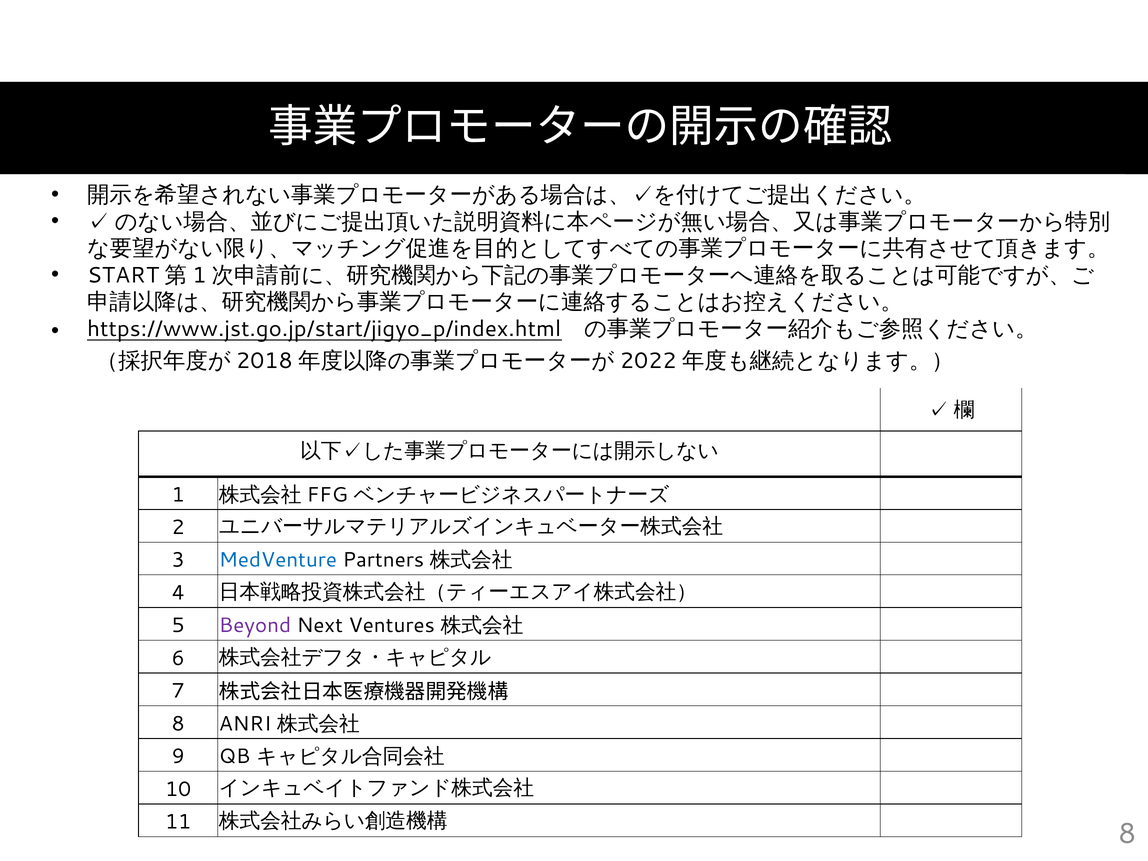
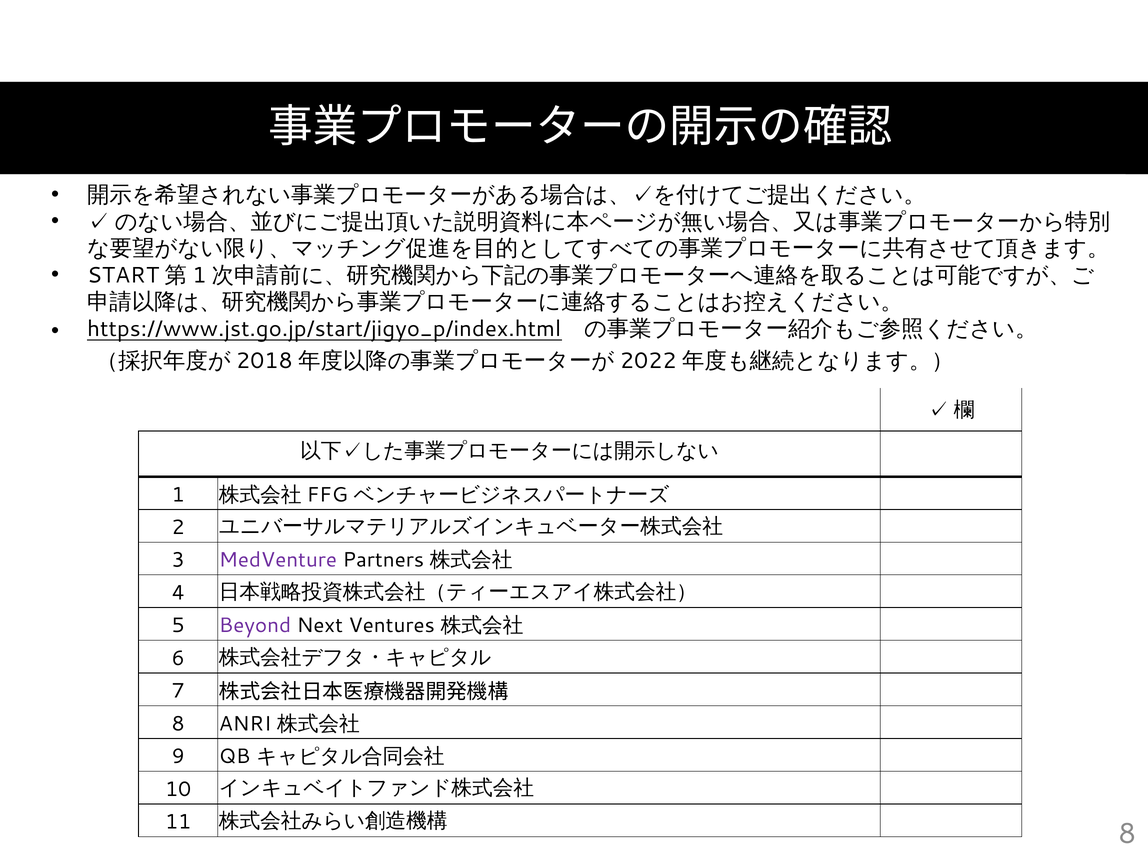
MedVenture colour: blue -> purple (278, 560)
